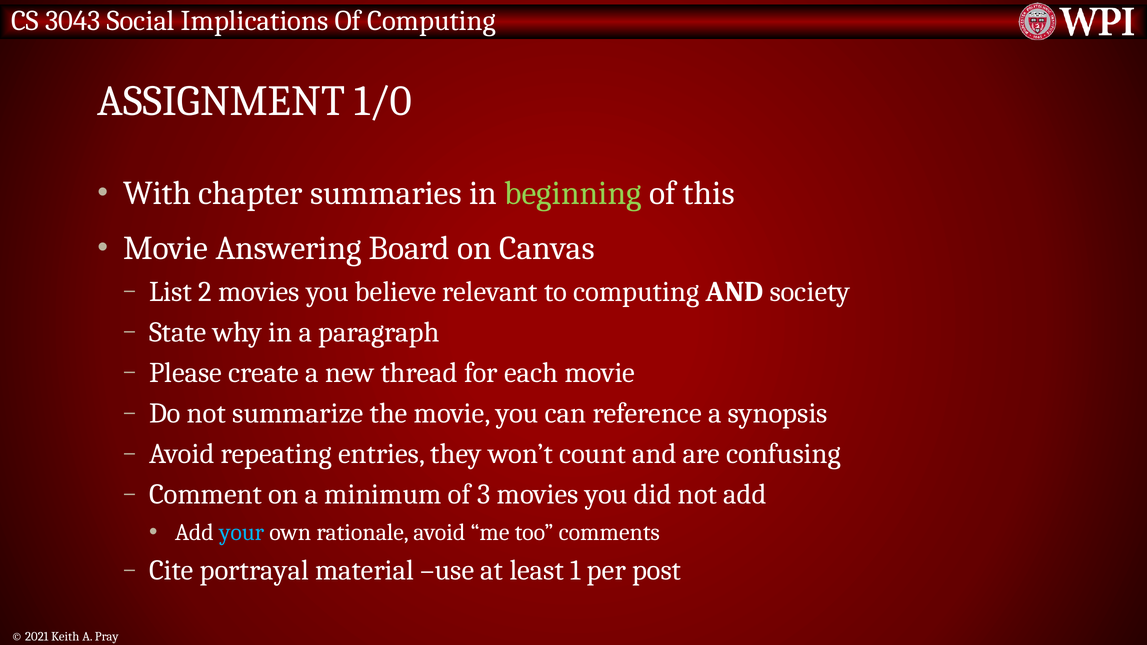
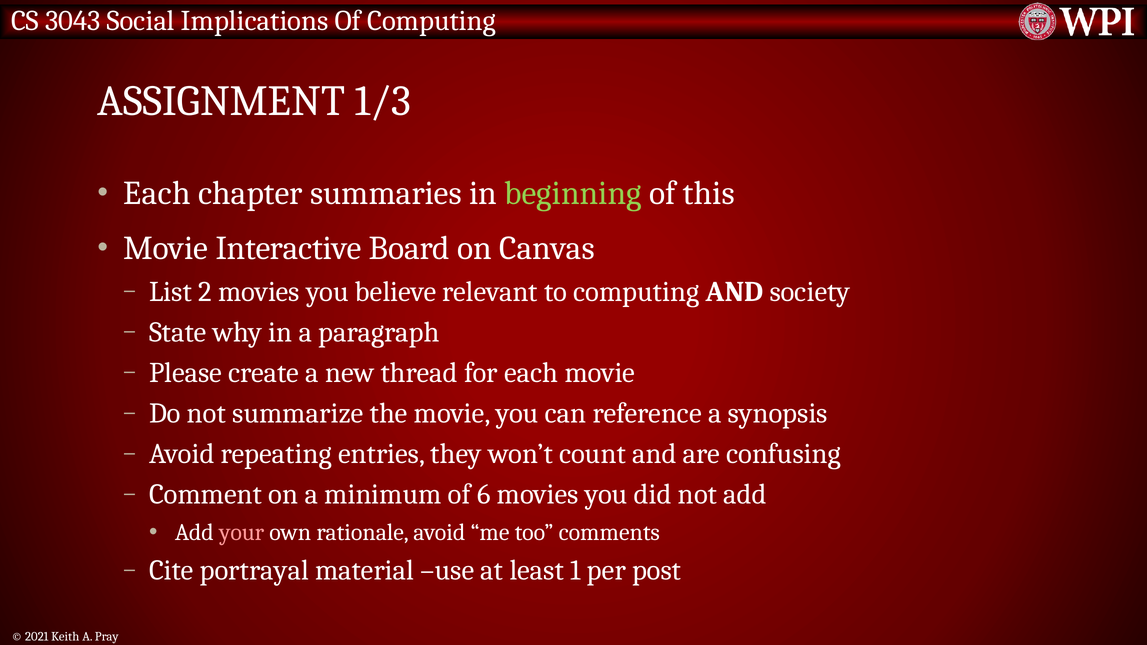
1/0: 1/0 -> 1/3 (383, 101)
With: With -> Each (157, 193)
Answering: Answering -> Interactive (289, 248)
3: 3 -> 6 (484, 494)
your colour: light blue -> pink (242, 532)
